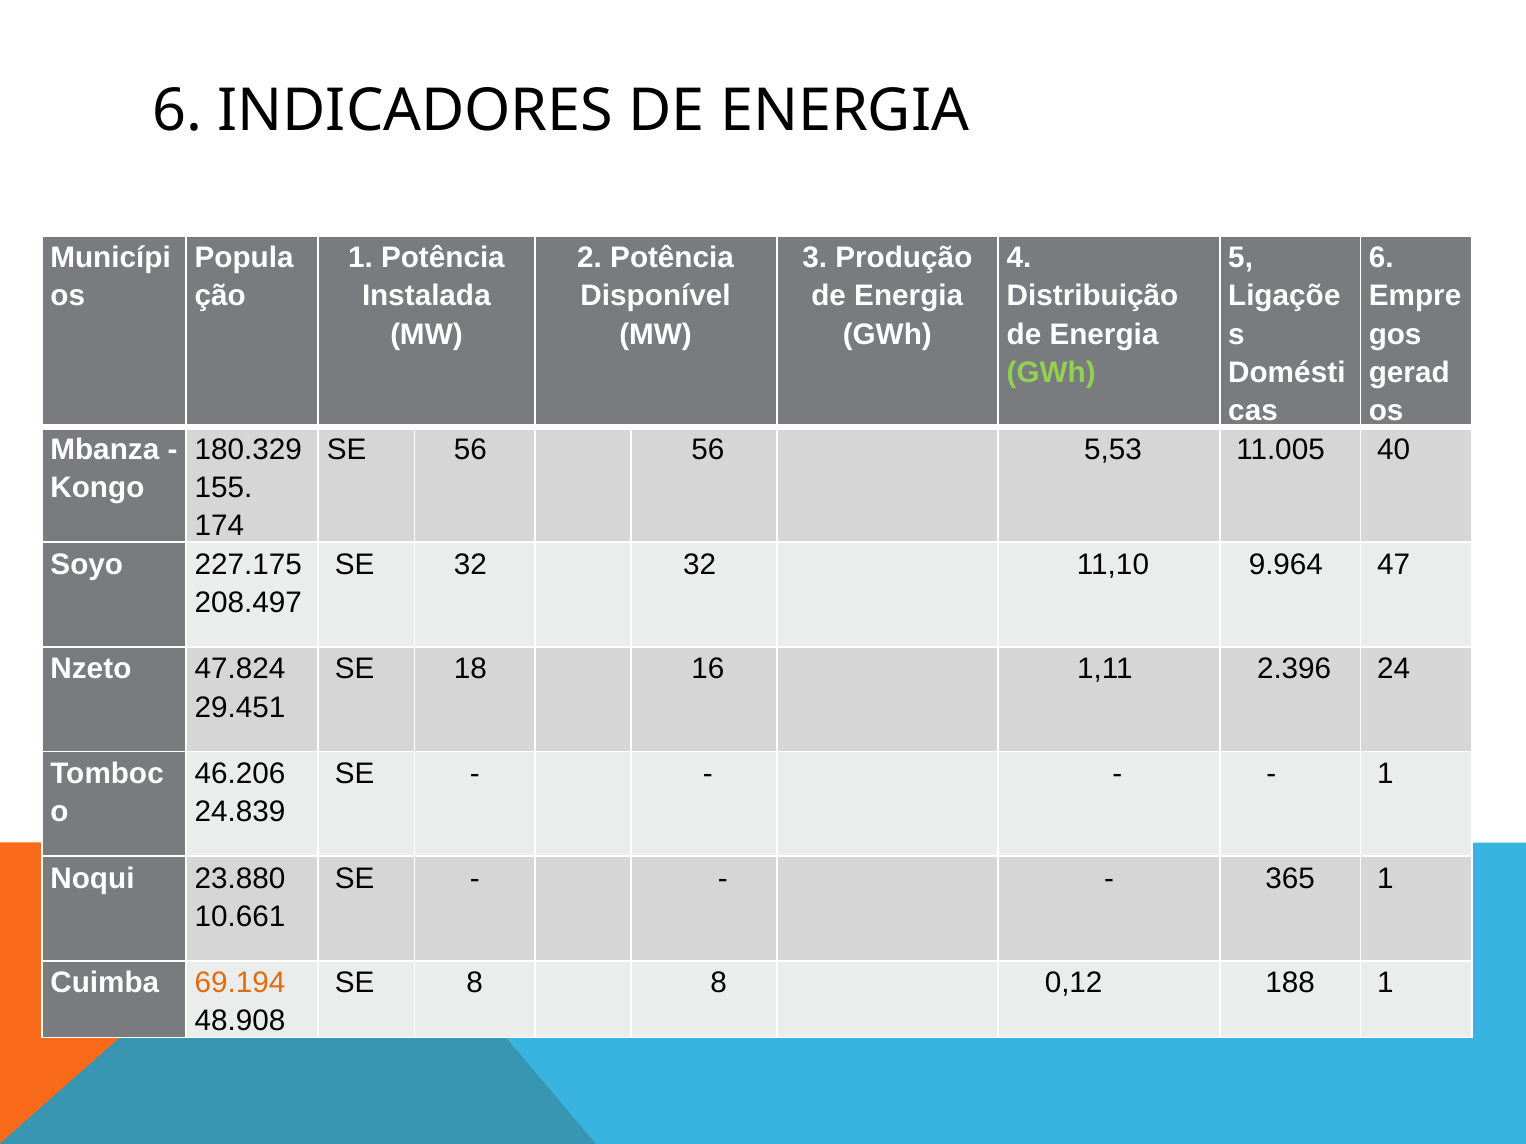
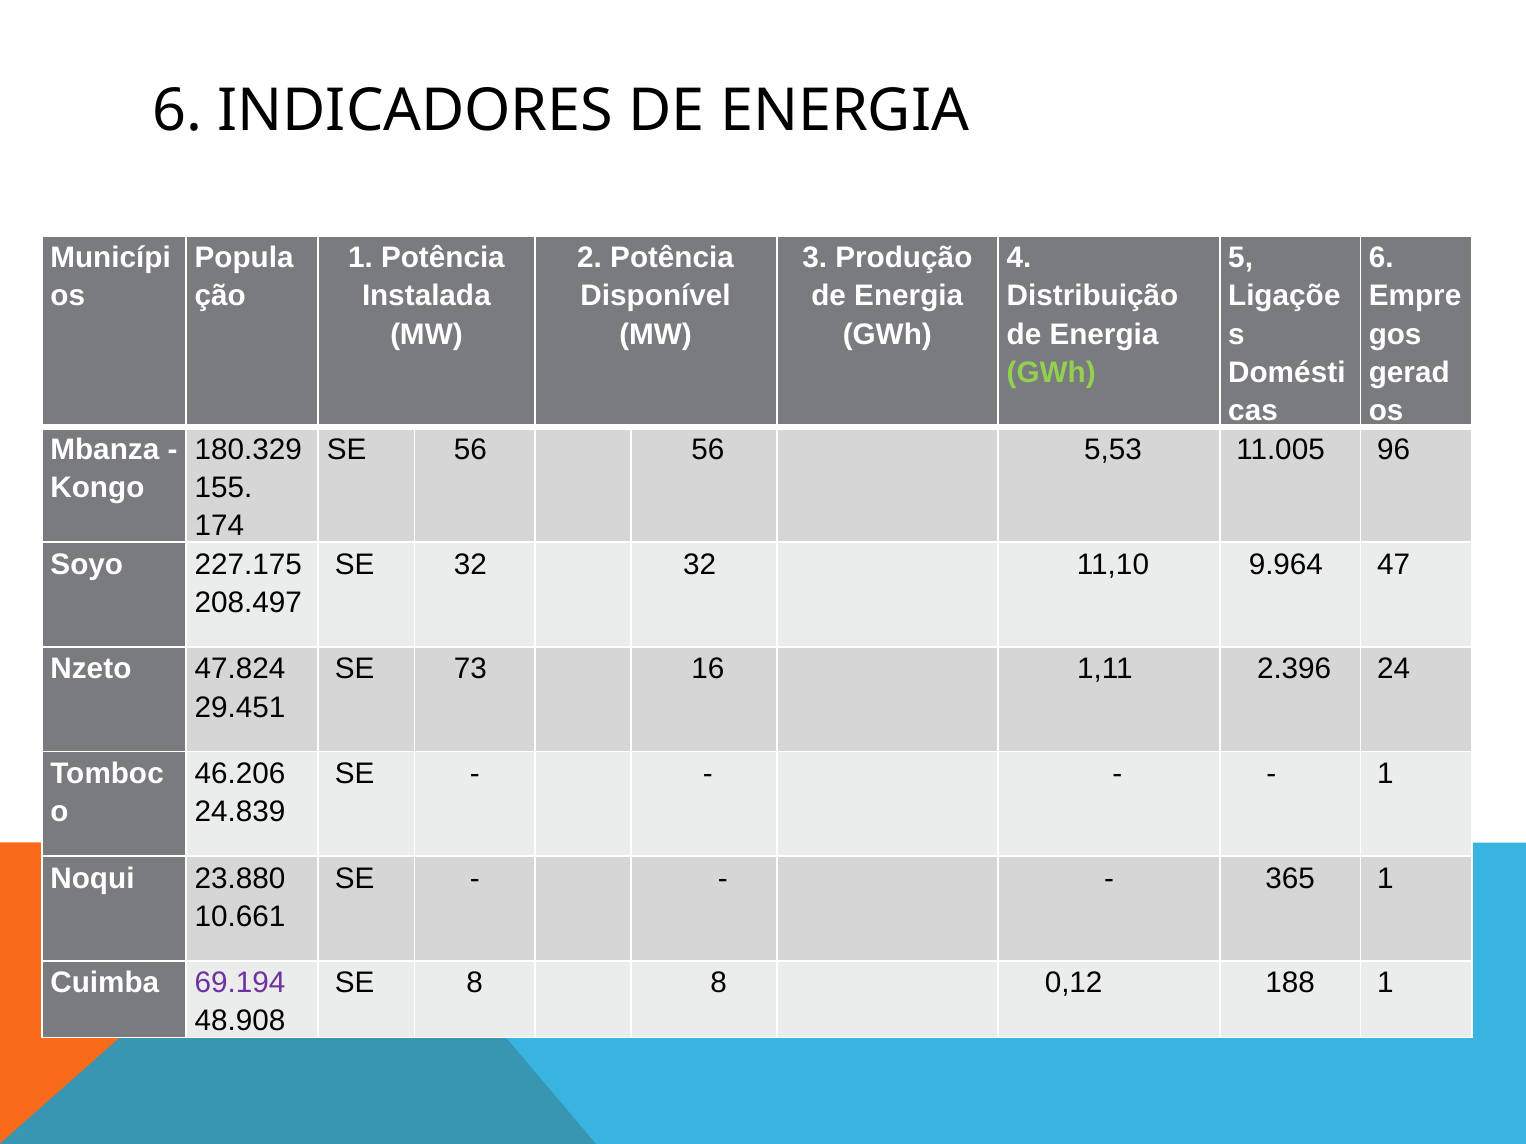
40: 40 -> 96 (1394, 450)
18: 18 -> 73 (470, 669)
69.194 colour: orange -> purple (240, 983)
